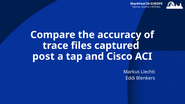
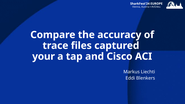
post: post -> your (44, 56)
